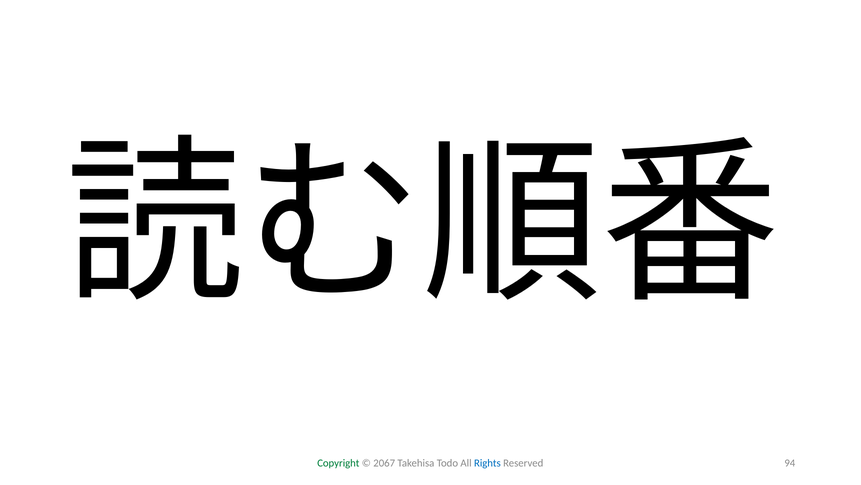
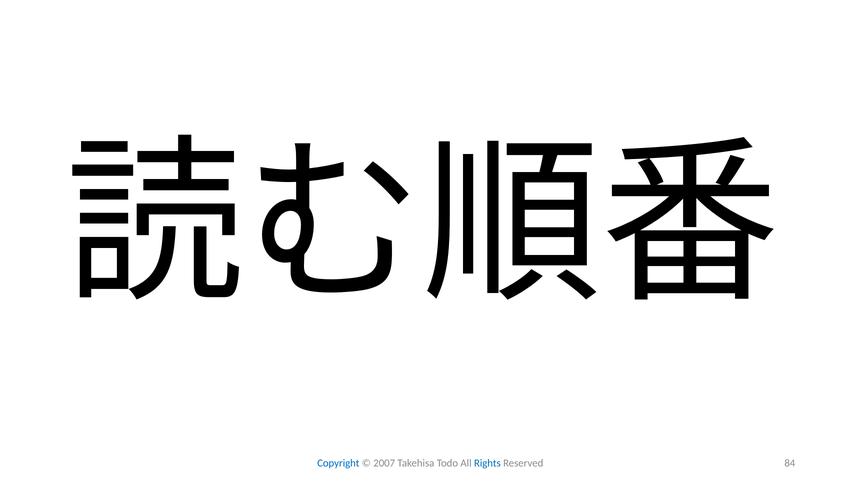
Copyright colour: green -> blue (338, 463)
2067: 2067 -> 2007 (384, 463)
94: 94 -> 84 (790, 462)
